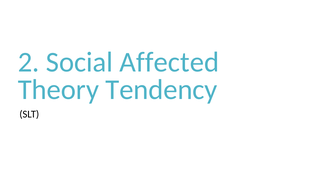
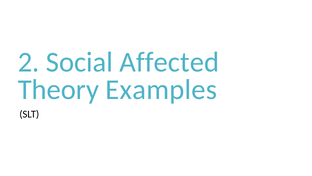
Tendency: Tendency -> Examples (161, 89)
